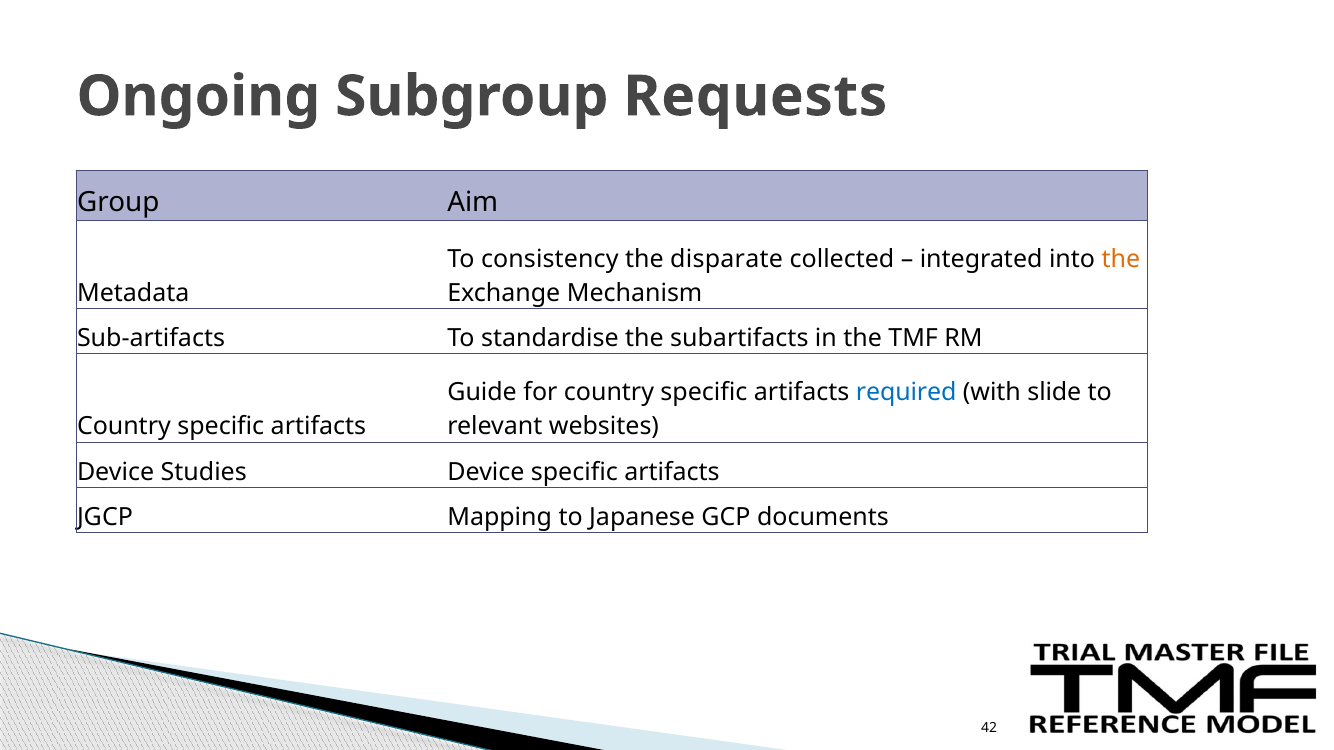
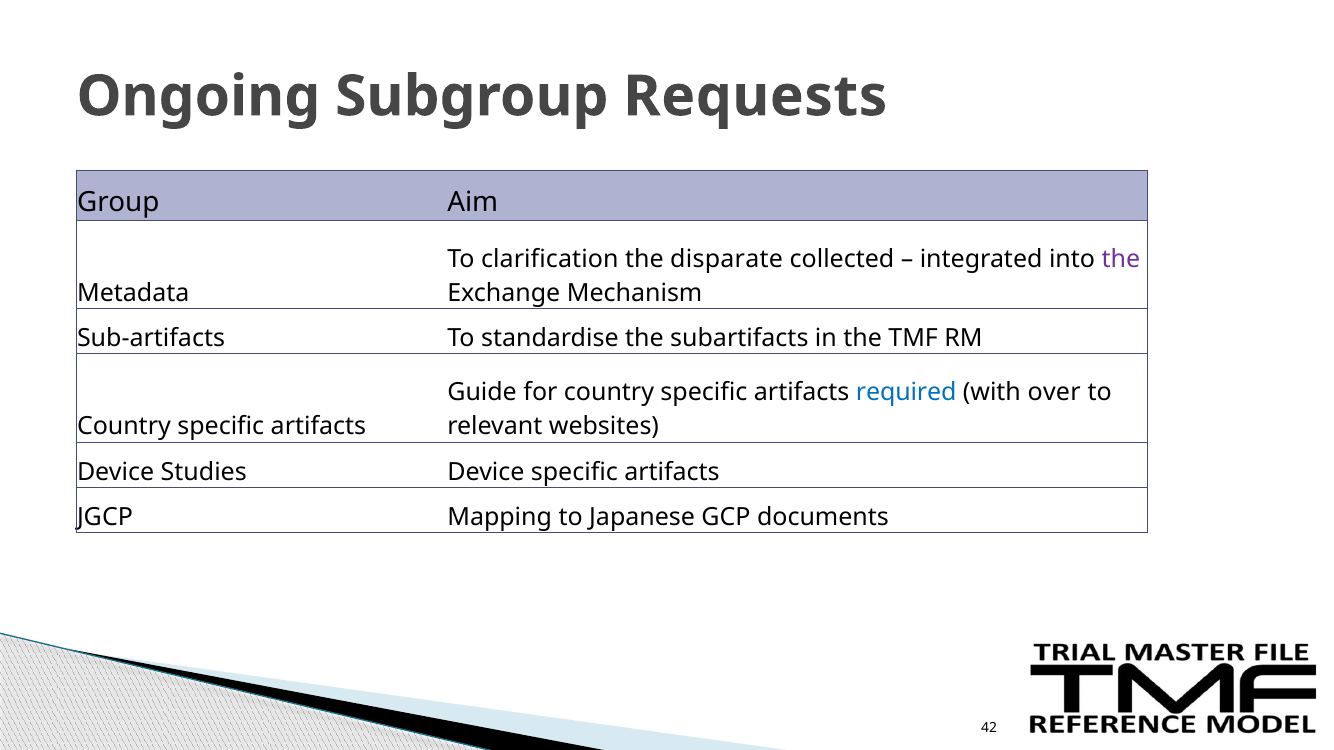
consistency: consistency -> clarification (550, 259)
the colour: orange -> purple (1121, 259)
slide: slide -> over (1054, 393)
